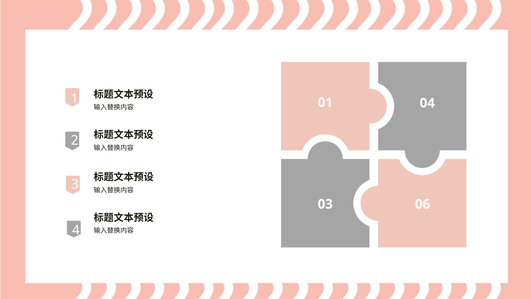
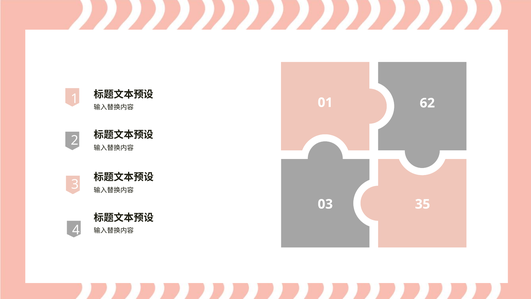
04: 04 -> 62 (427, 103)
06: 06 -> 35 (423, 204)
